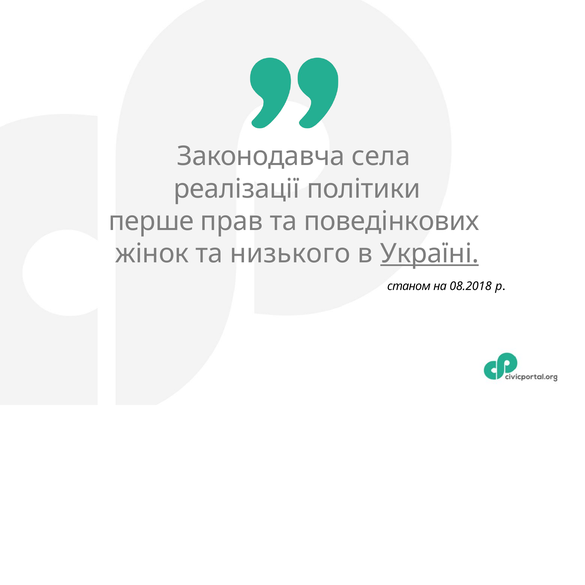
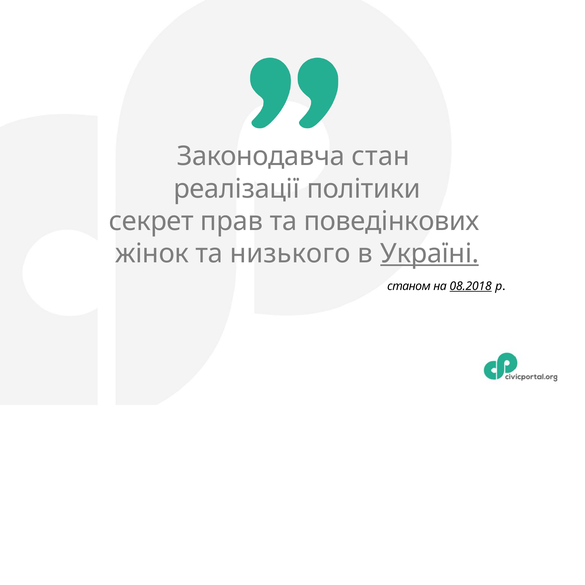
села: села -> стан (381, 156)
перше: перше -> секрет (151, 221)
08.2018 underline: none -> present (471, 286)
